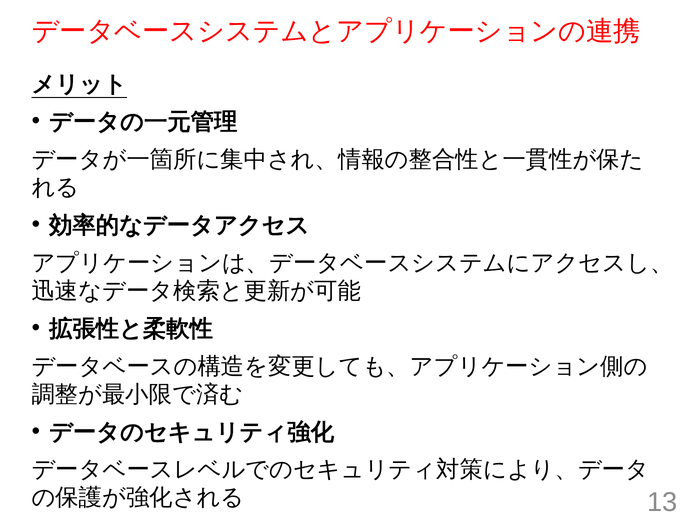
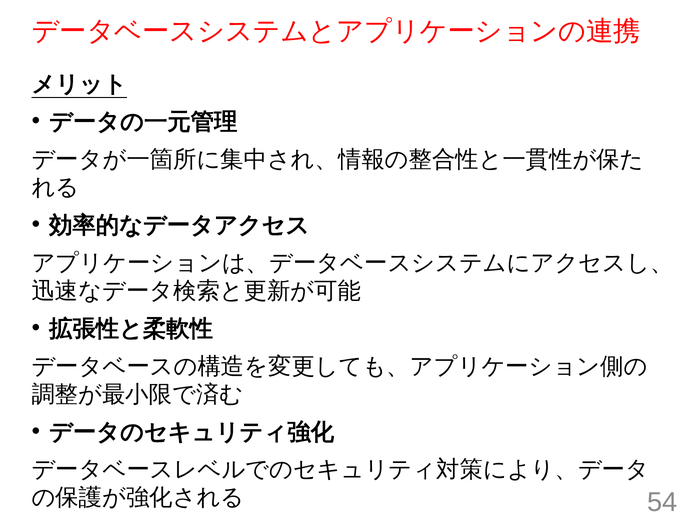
13: 13 -> 54 (662, 502)
